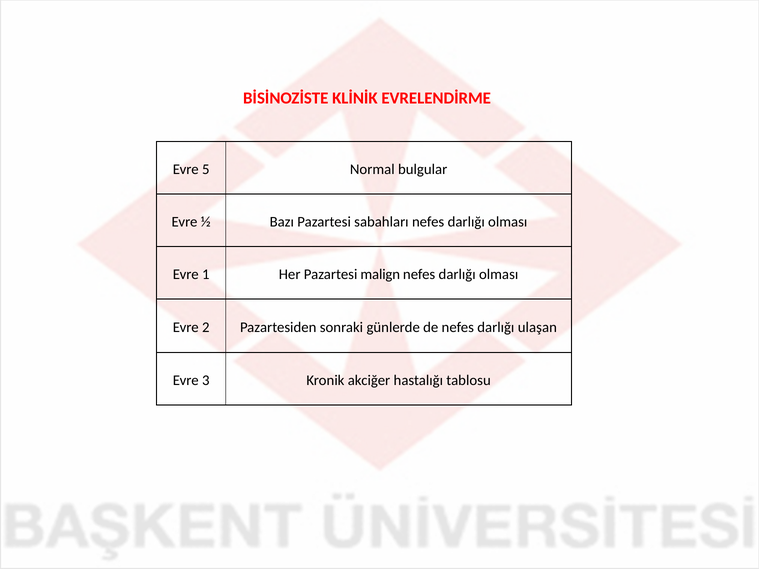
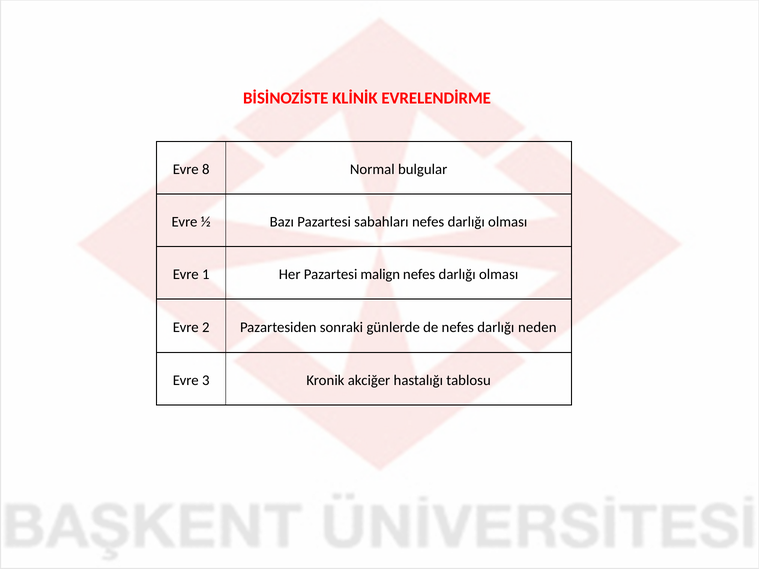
5: 5 -> 8 (206, 169)
ulaşan: ulaşan -> neden (537, 327)
